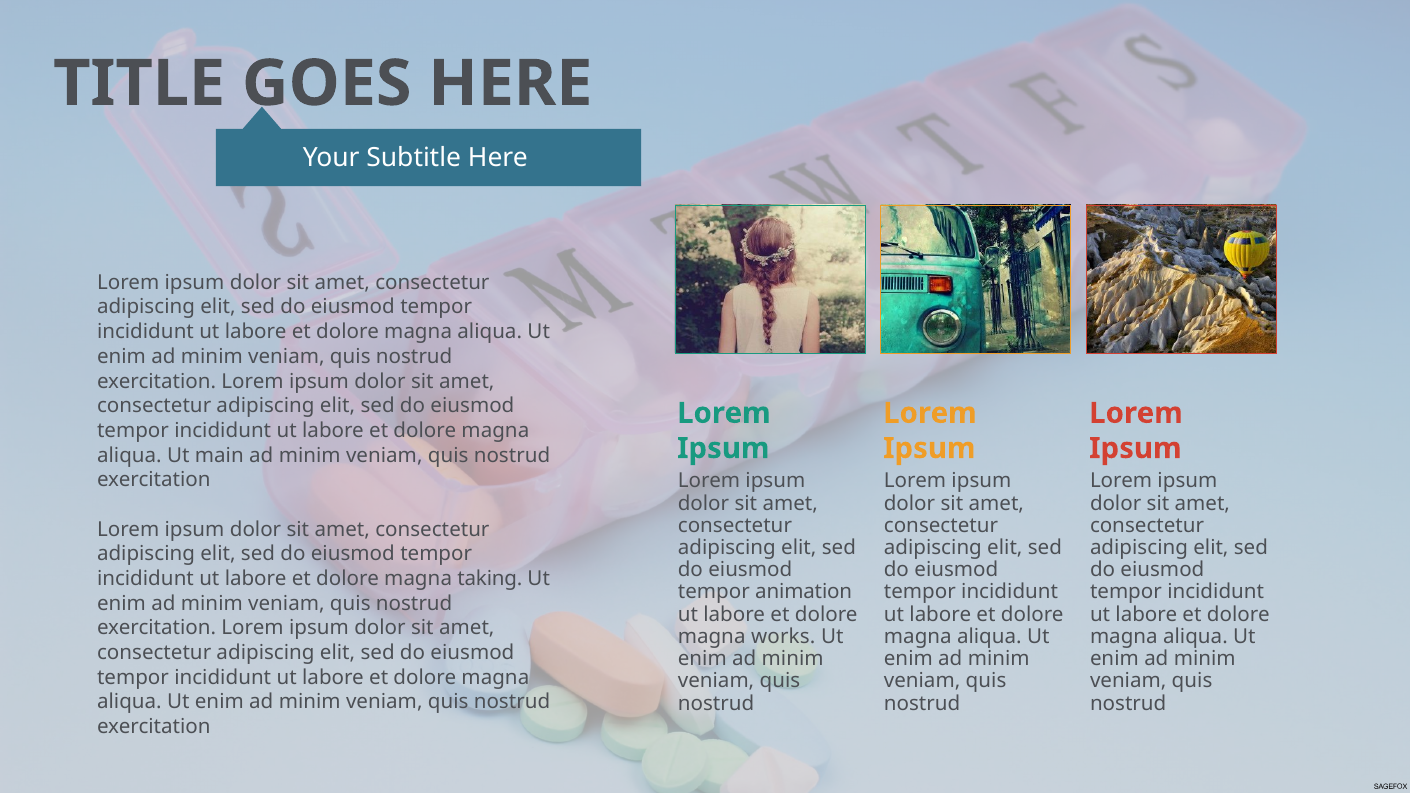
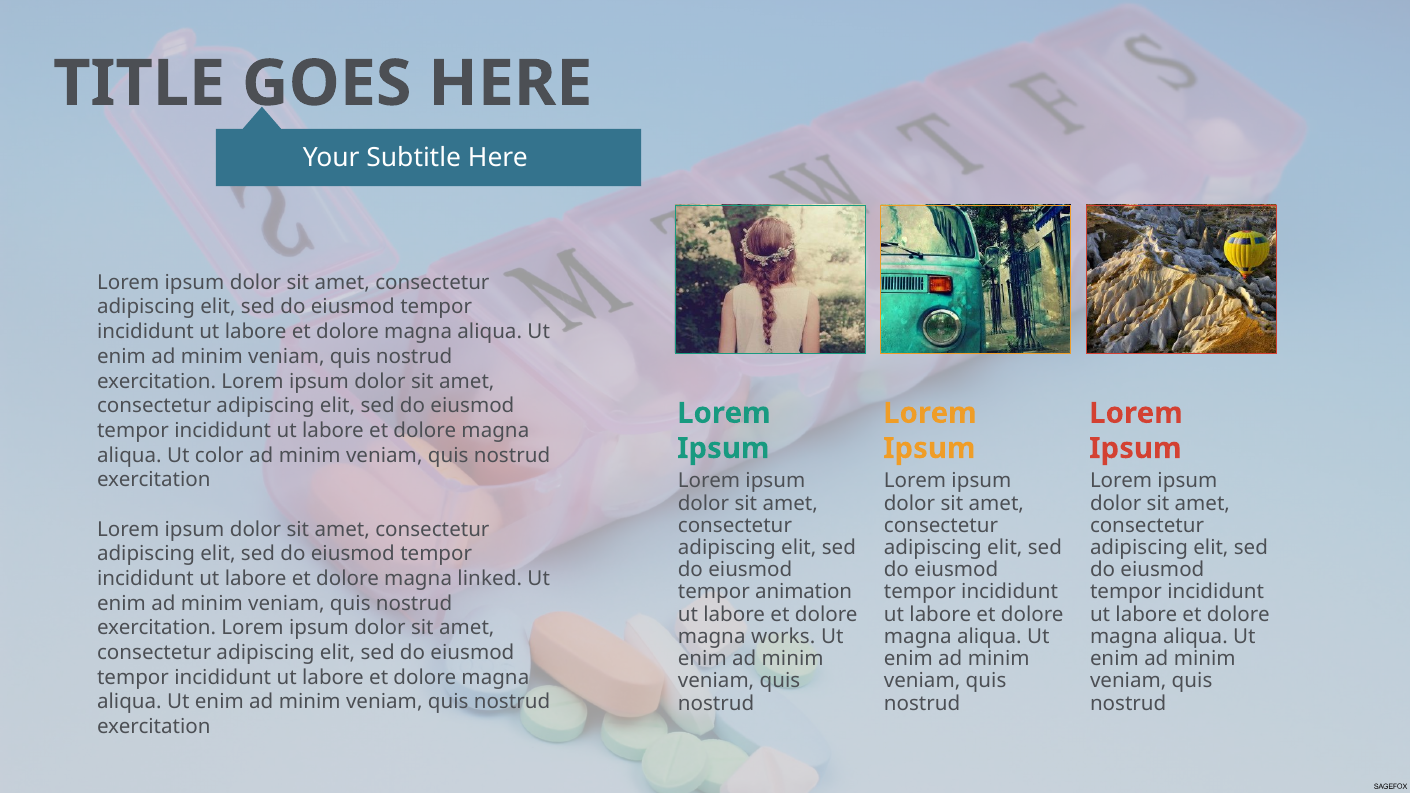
main: main -> color (219, 455)
taking: taking -> linked (490, 579)
